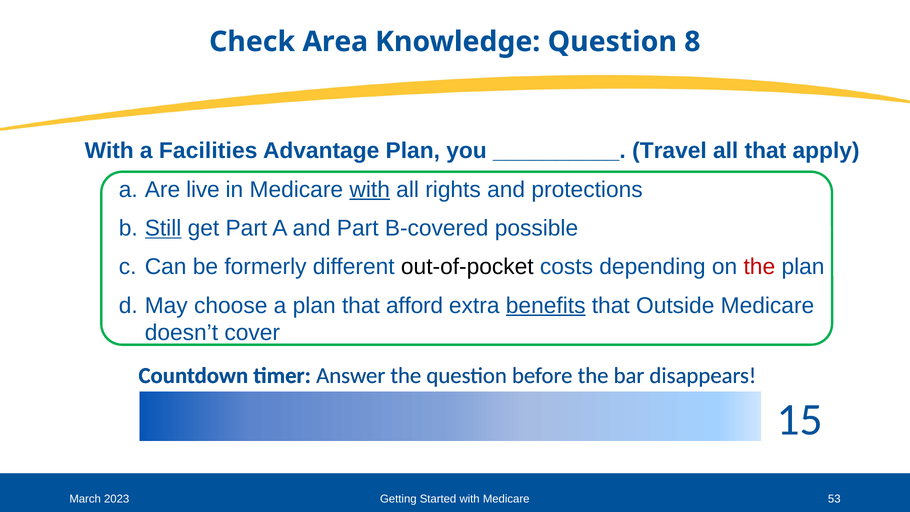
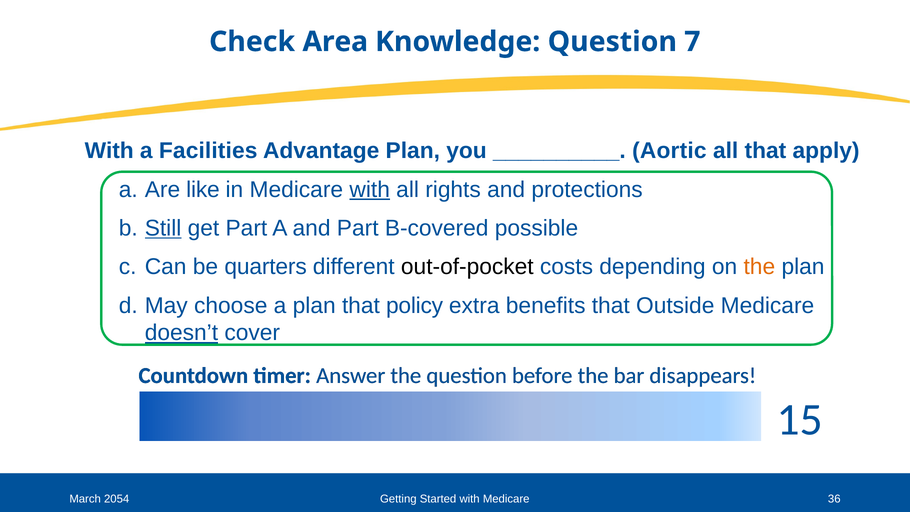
8: 8 -> 7 (692, 42)
Travel: Travel -> Aortic (669, 151)
live: live -> like (203, 190)
formerly: formerly -> quarters (266, 267)
the colour: red -> orange (759, 267)
afford: afford -> policy (415, 306)
benefits underline: present -> none (546, 306)
doesn’t underline: none -> present (181, 333)
2023: 2023 -> 2054 (117, 499)
53: 53 -> 36 (834, 499)
